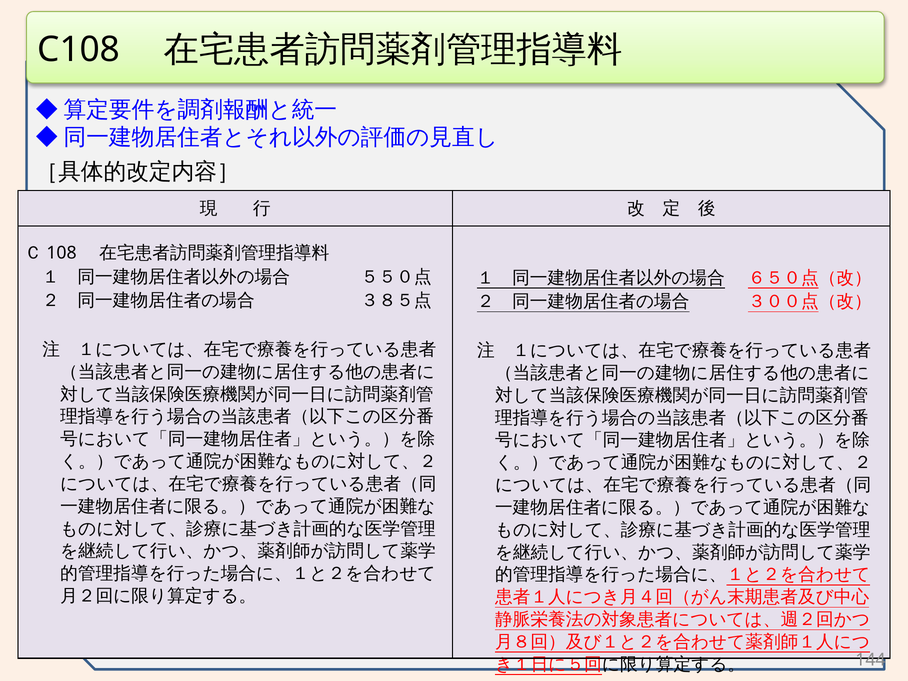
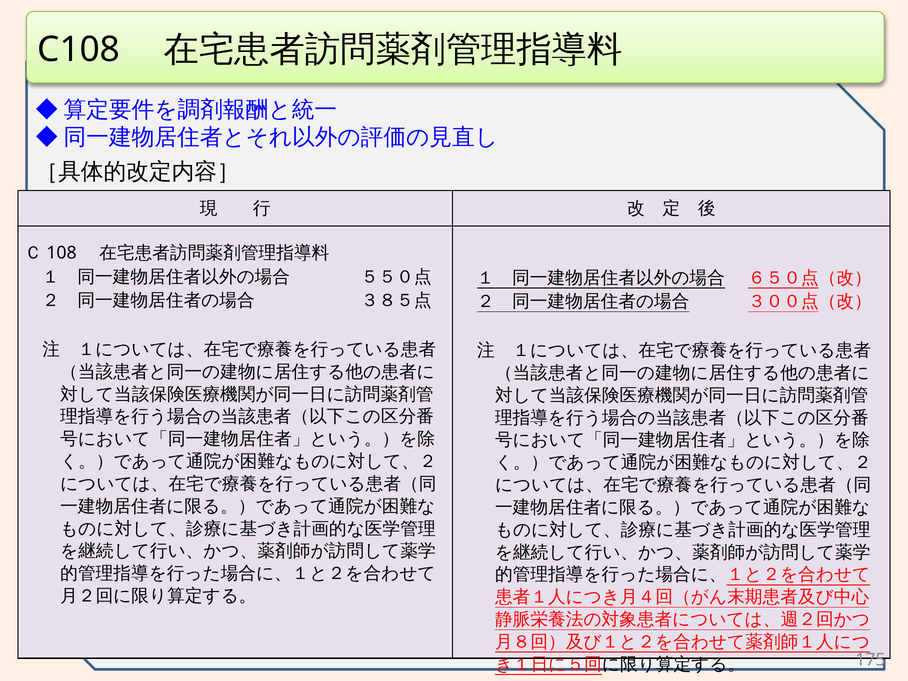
144: 144 -> 175 (870, 660)
